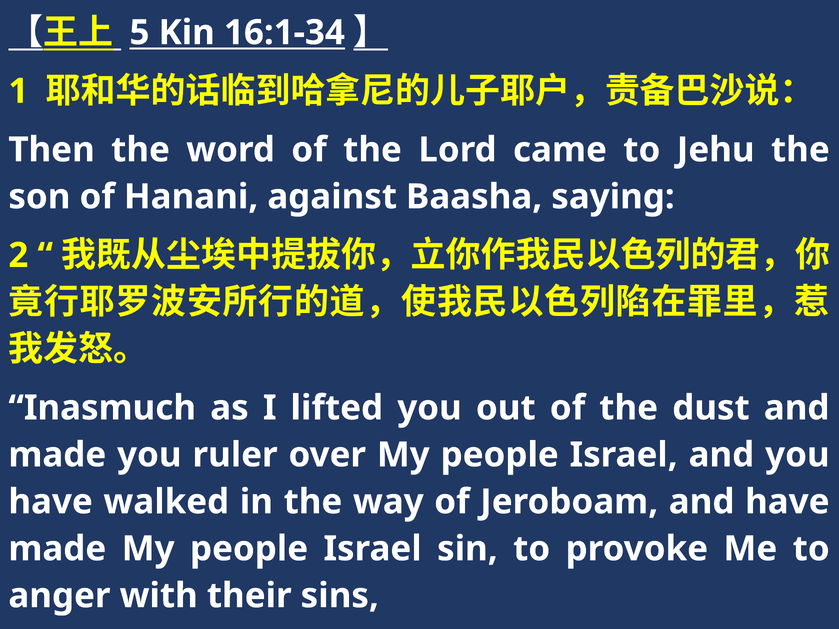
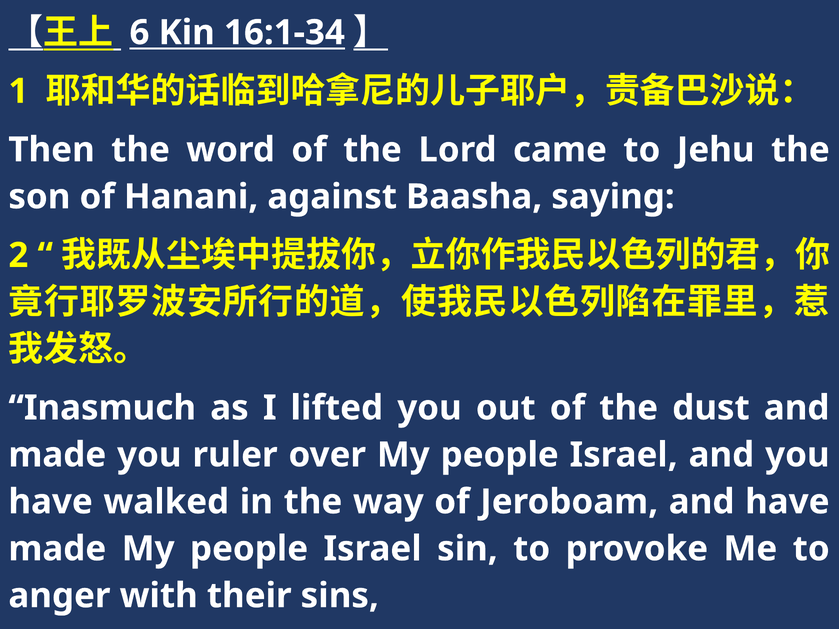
5: 5 -> 6 (139, 33)
